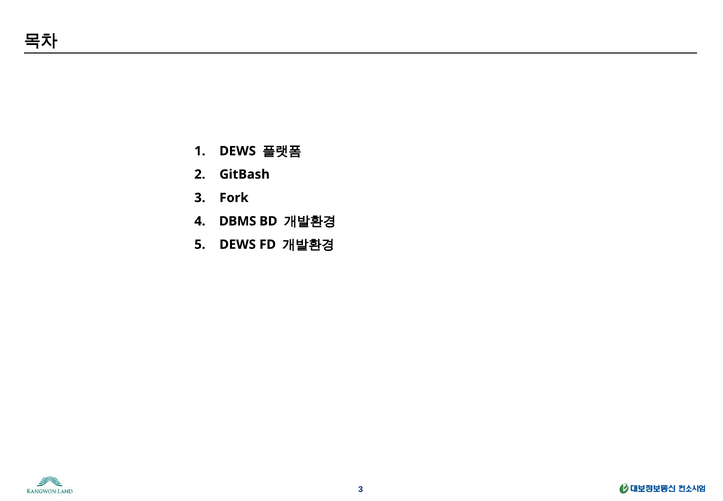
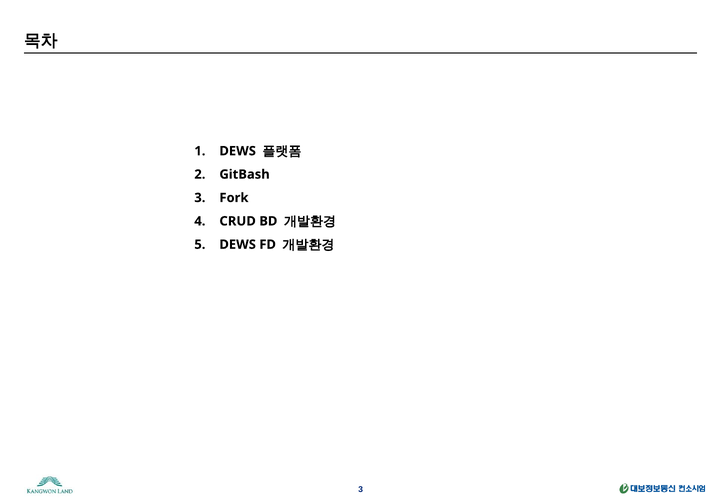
DBMS: DBMS -> CRUD (238, 221)
